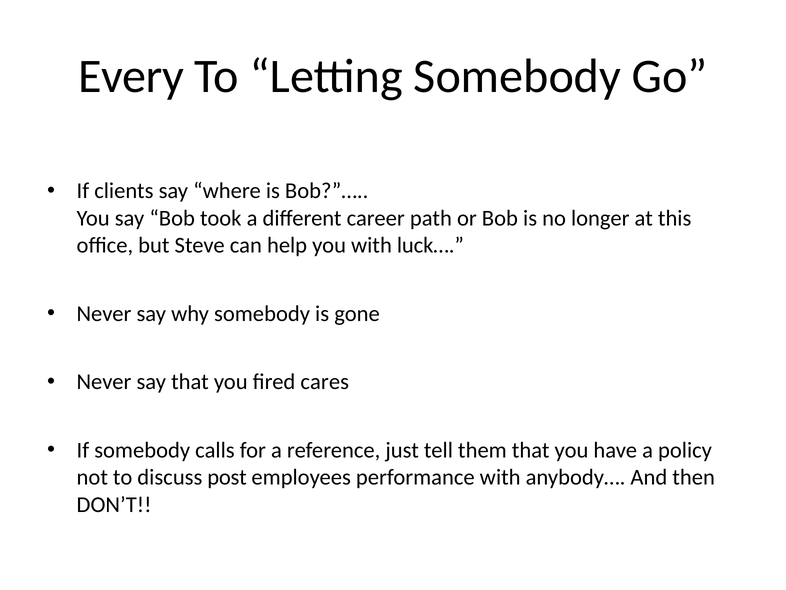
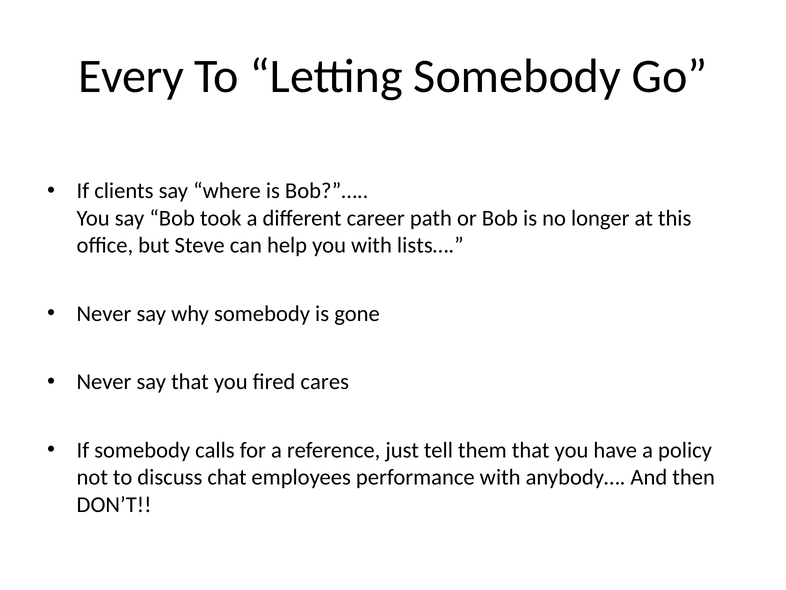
luck…: luck… -> lists… (430, 245)
post: post -> chat (227, 477)
